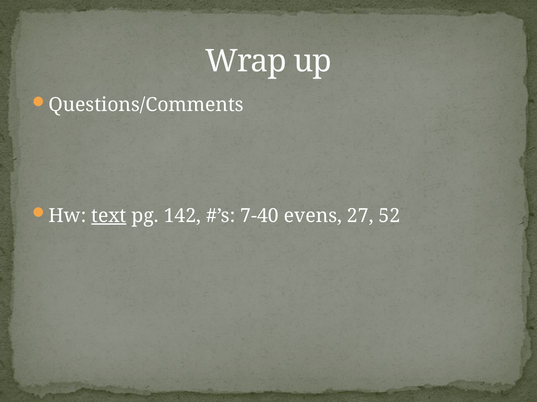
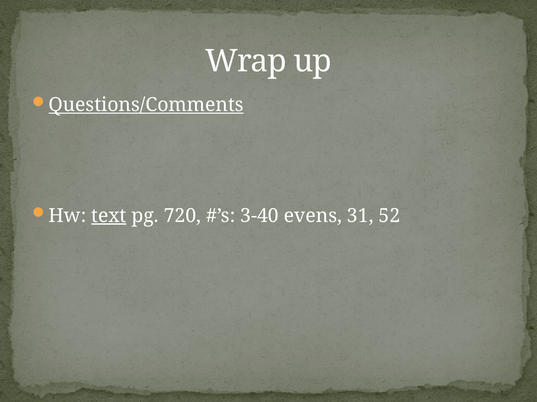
Questions/Comments underline: none -> present (146, 105)
142: 142 -> 720 (182, 216)
7-40: 7-40 -> 3-40 (260, 216)
27: 27 -> 31 (360, 216)
